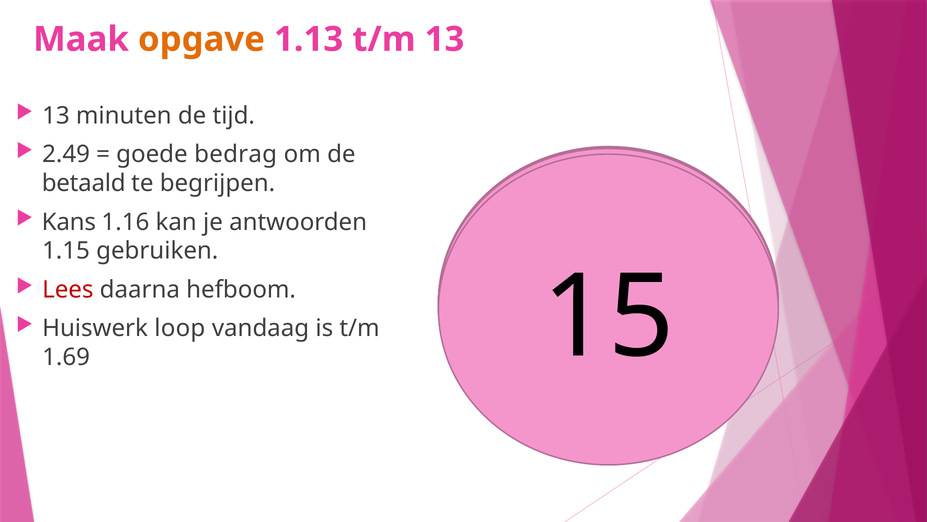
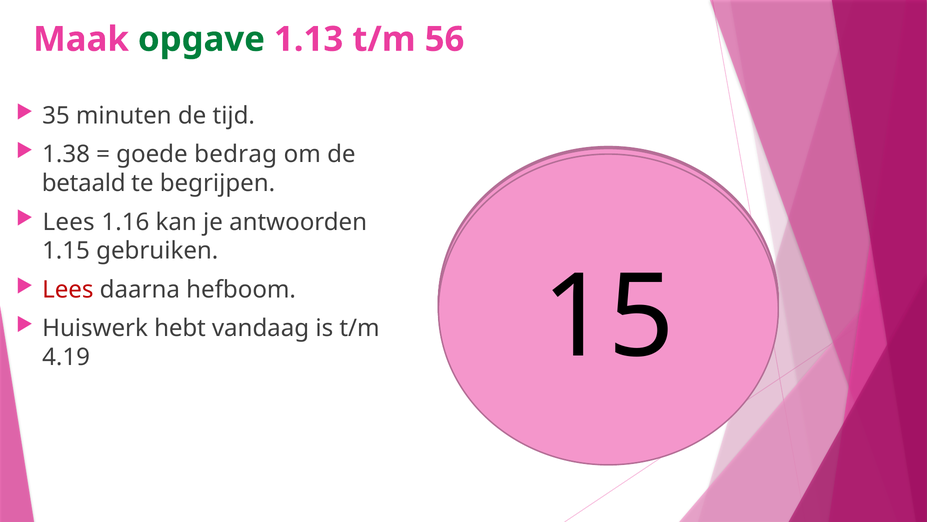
opgave colour: orange -> green (201, 39)
t/m 13: 13 -> 56 (445, 39)
13: 13 -> 35 (56, 116)
2.49: 2.49 -> 1.38 (66, 154)
Kans: Kans -> Lees (69, 222)
loop: loop -> hebt (180, 328)
1.69: 1.69 -> 4.19 (66, 357)
